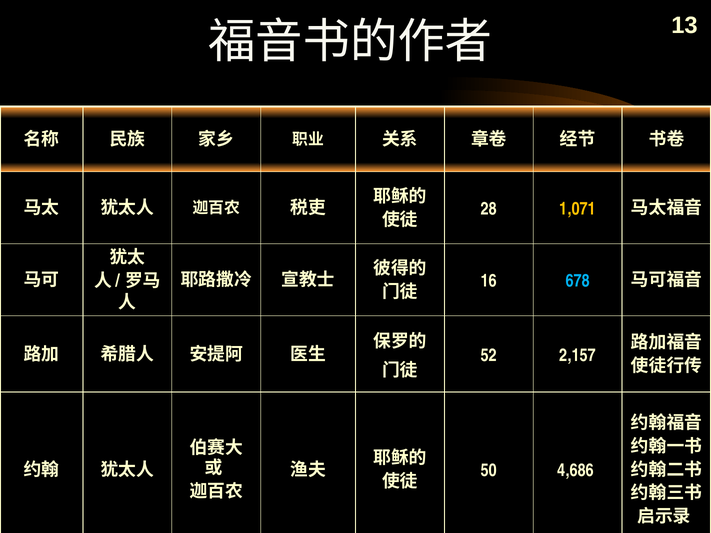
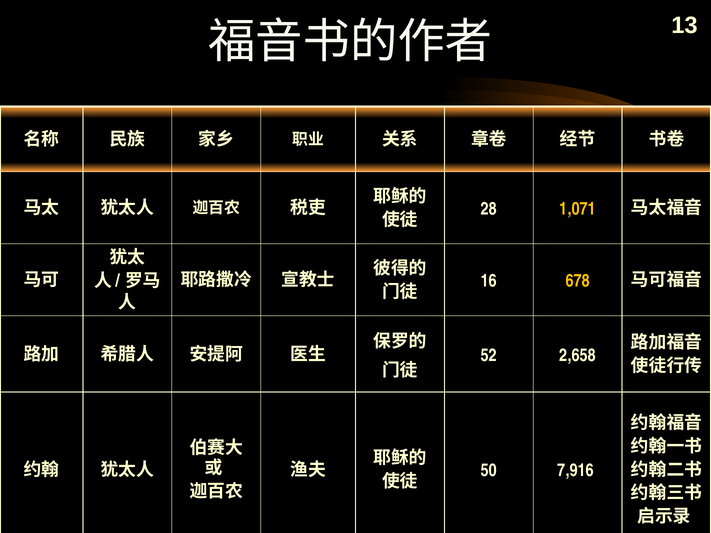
678 colour: light blue -> yellow (578, 281)
2,157: 2,157 -> 2,658 (578, 355)
4,686: 4,686 -> 7,916 (576, 471)
